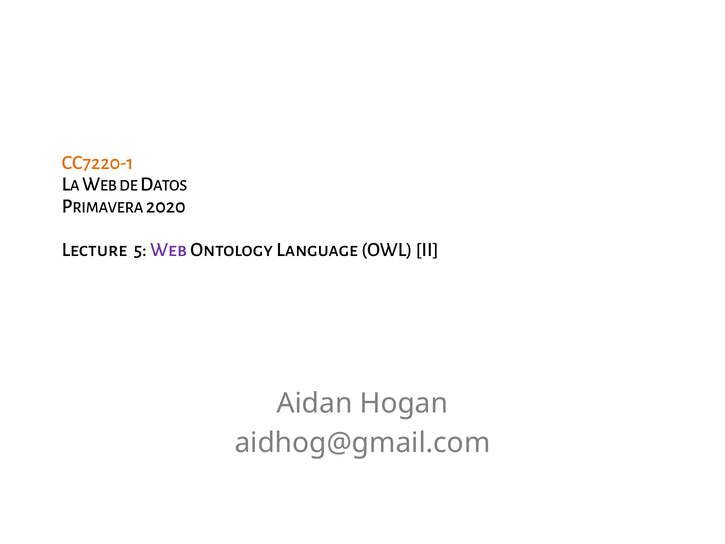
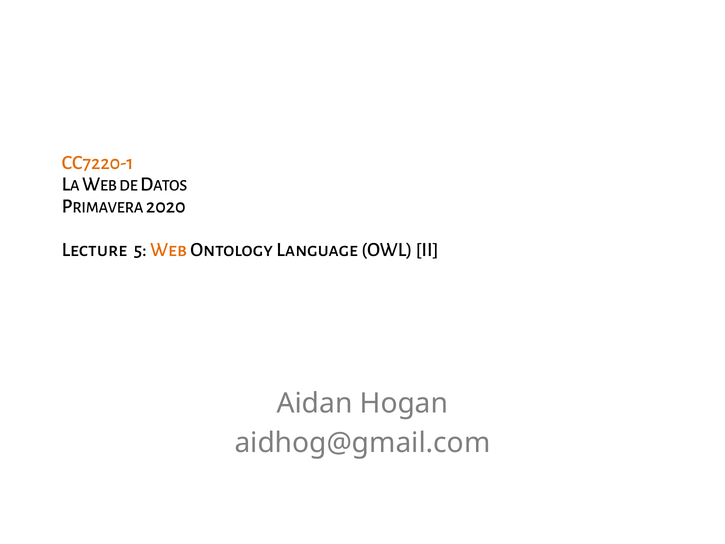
Web colour: purple -> orange (169, 249)
